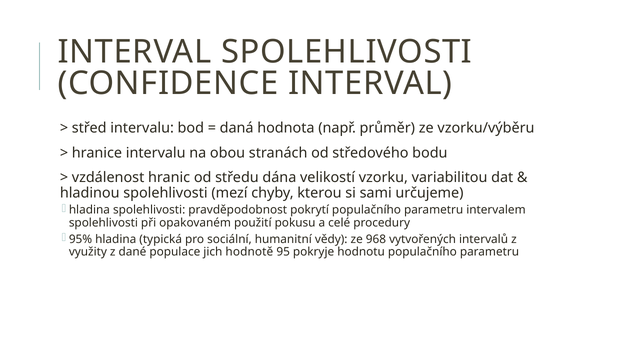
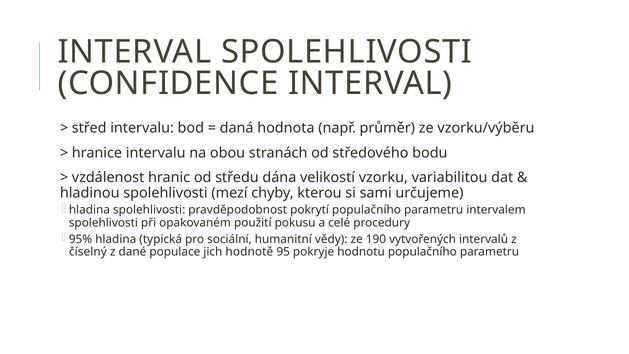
968: 968 -> 190 (376, 239)
využity: využity -> číselný (88, 252)
